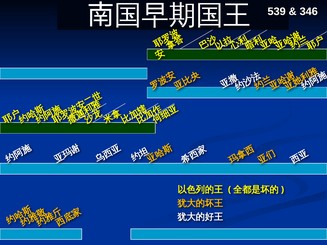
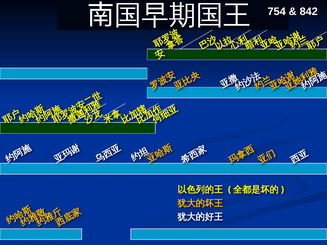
539: 539 -> 754 (277, 12)
346: 346 -> 842 (309, 12)
